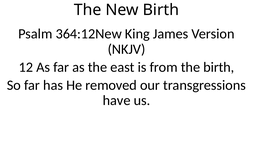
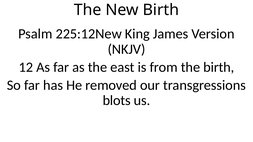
364:12New: 364:12New -> 225:12New (89, 34)
have: have -> blots (117, 101)
